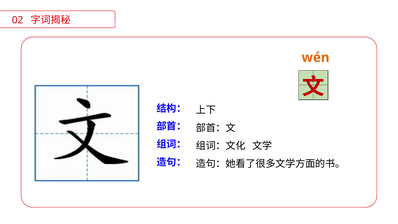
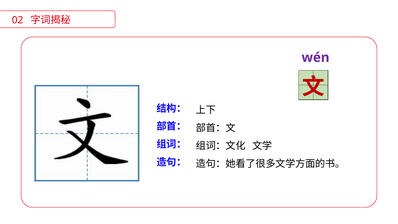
wén colour: orange -> purple (316, 57)
